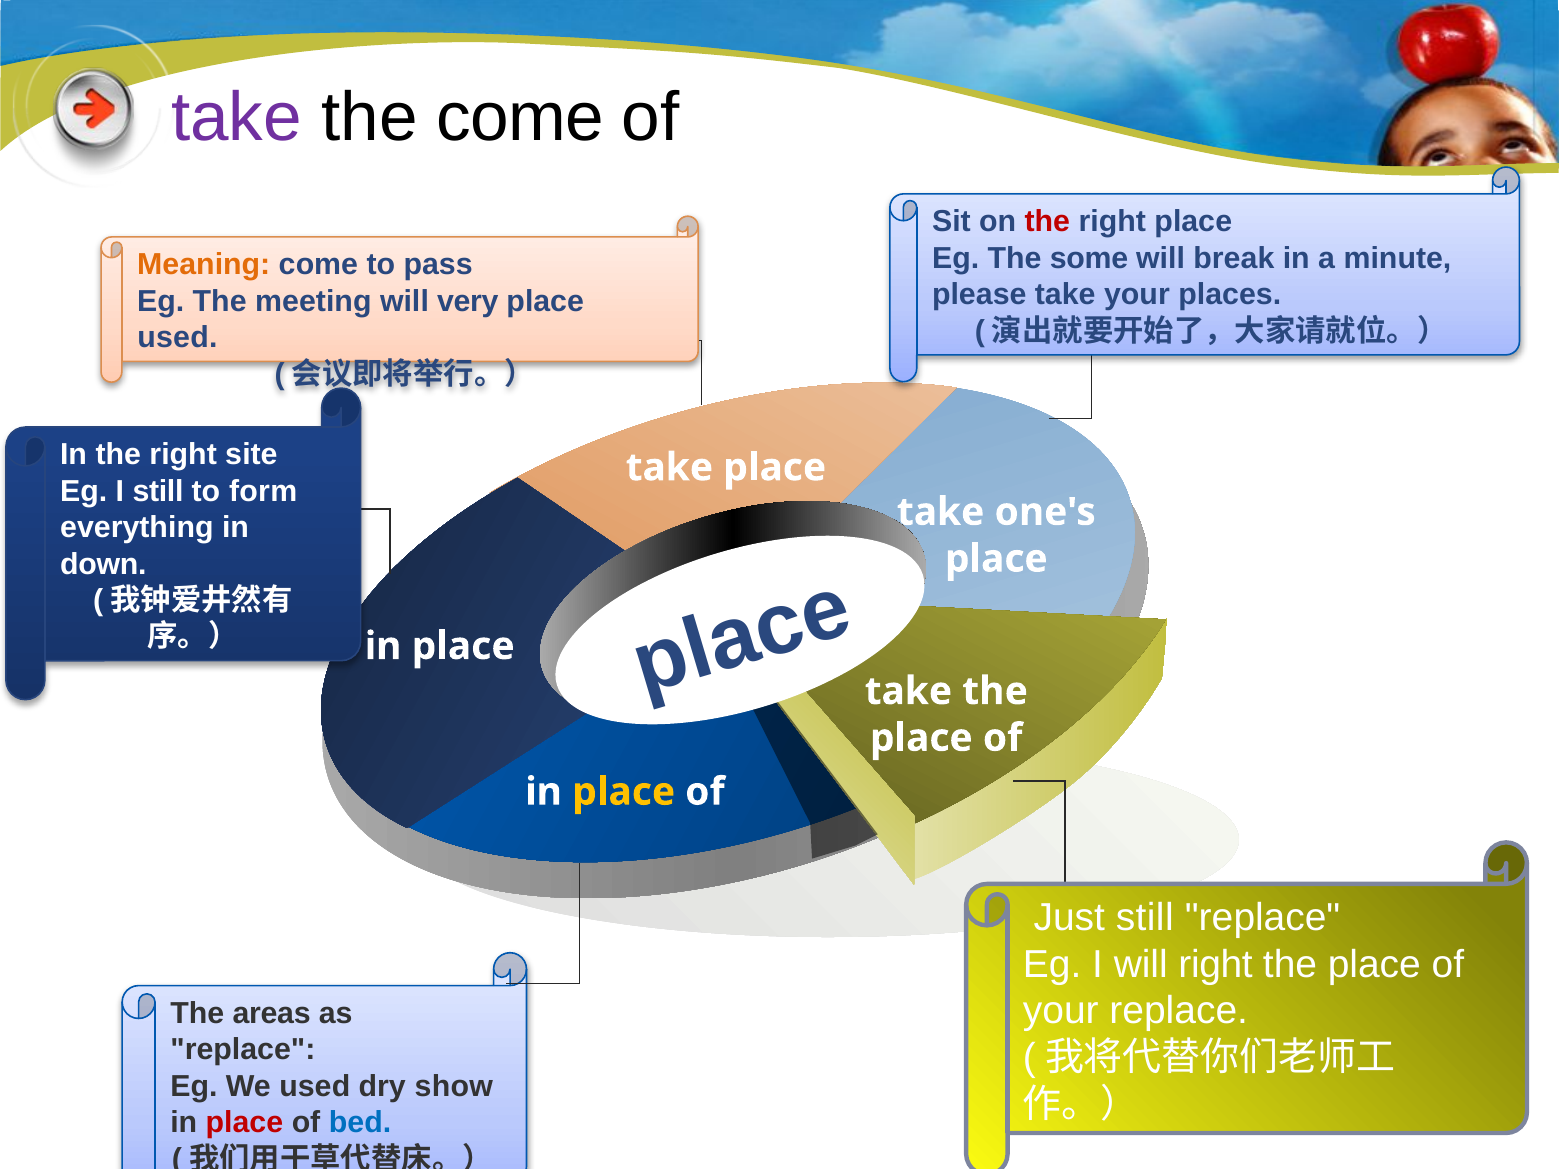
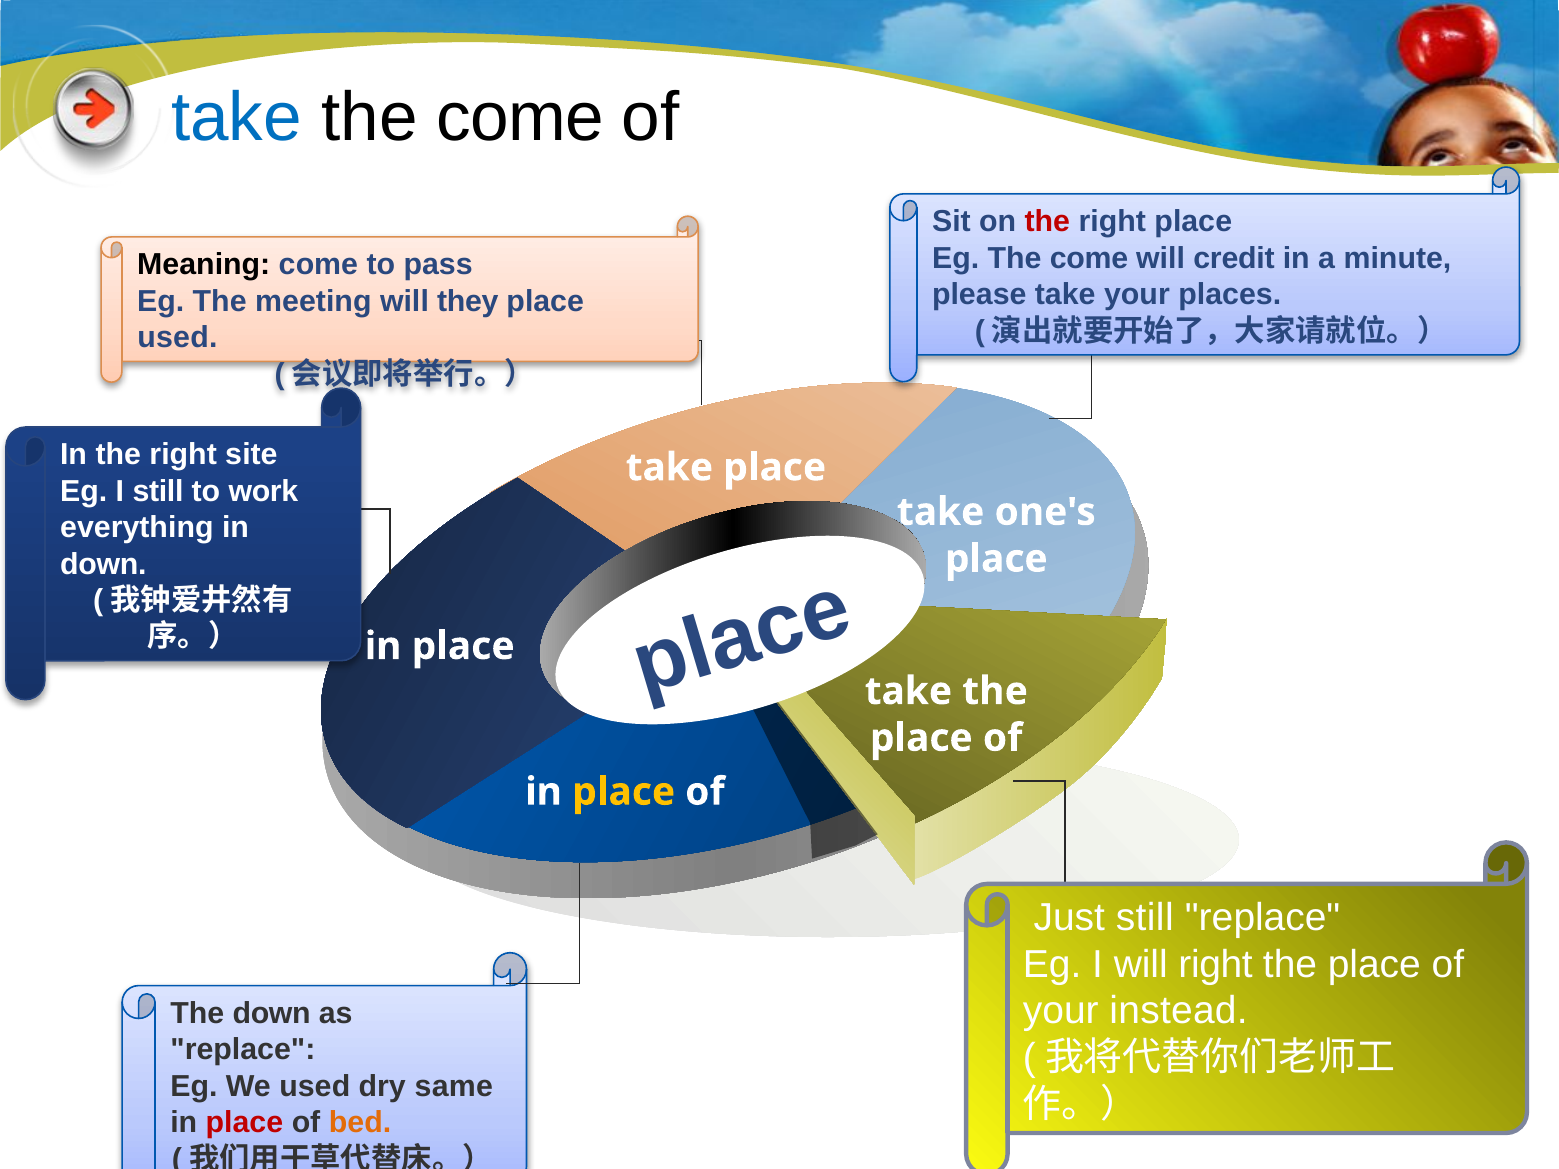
take colour: purple -> blue (237, 118)
Eg The some: some -> come (1089, 258)
break: break -> credit (1234, 258)
Meaning colour: orange -> black (204, 265)
very: very -> they (468, 301)
form: form -> work (263, 491)
your replace: replace -> instead (1179, 1011)
The areas: areas -> down (272, 1014)
show: show -> same (454, 1087)
bed colour: blue -> orange (360, 1123)
